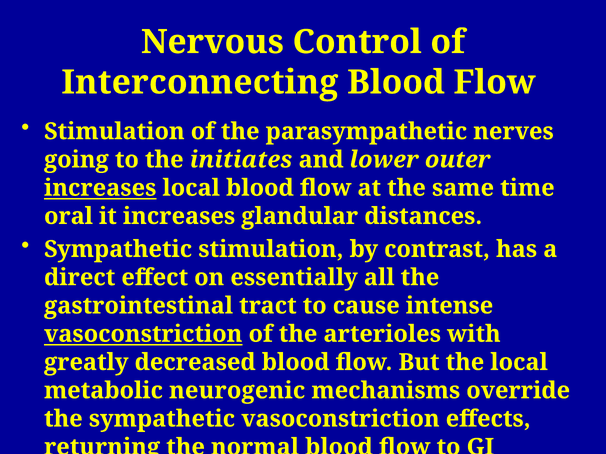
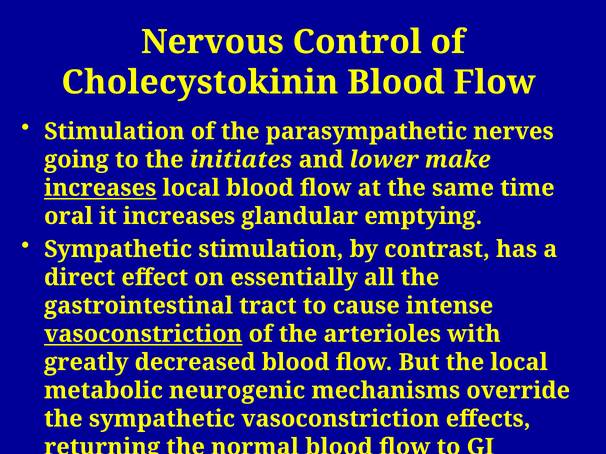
Interconnecting: Interconnecting -> Cholecystokinin (200, 82)
outer: outer -> make (458, 160)
distances: distances -> emptying (423, 216)
